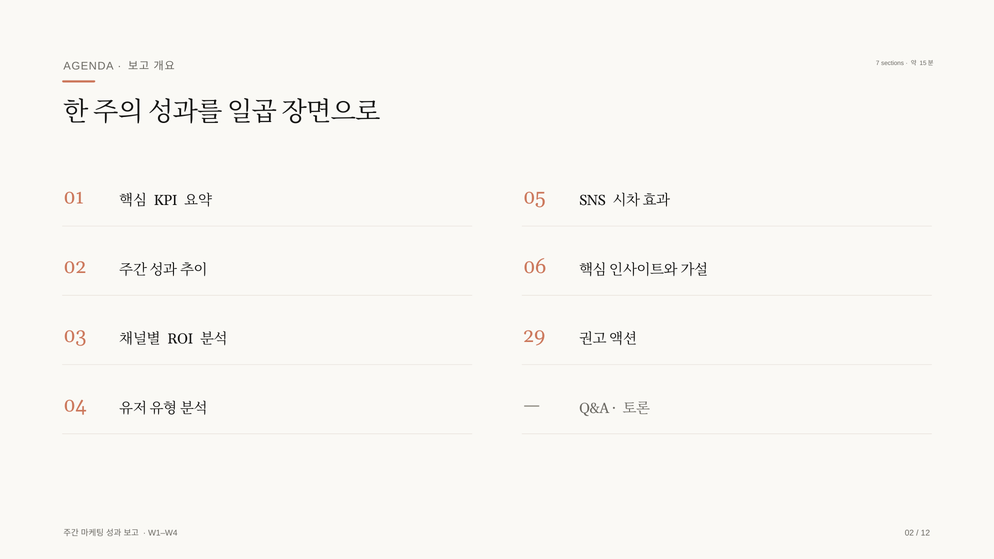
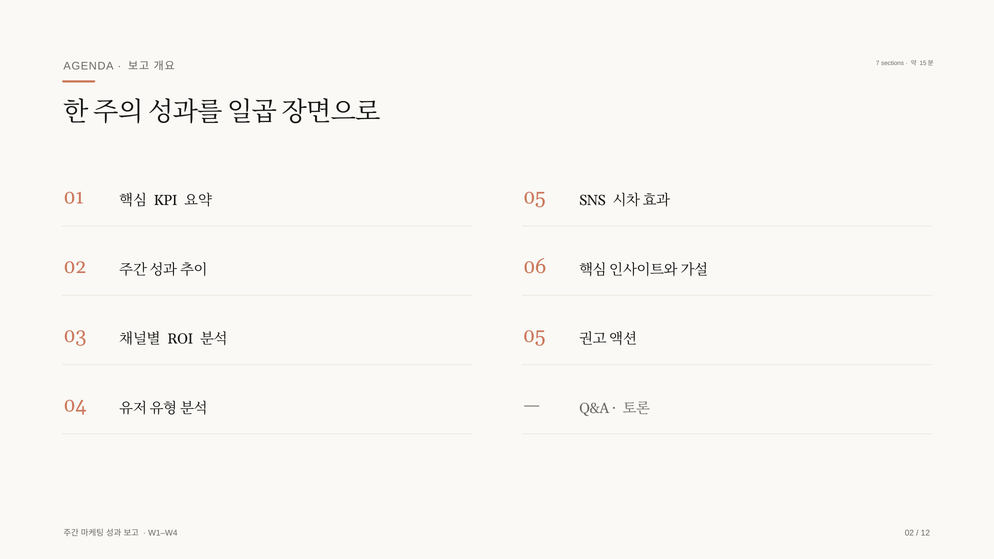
29: 29 -> 05 (534, 336)
